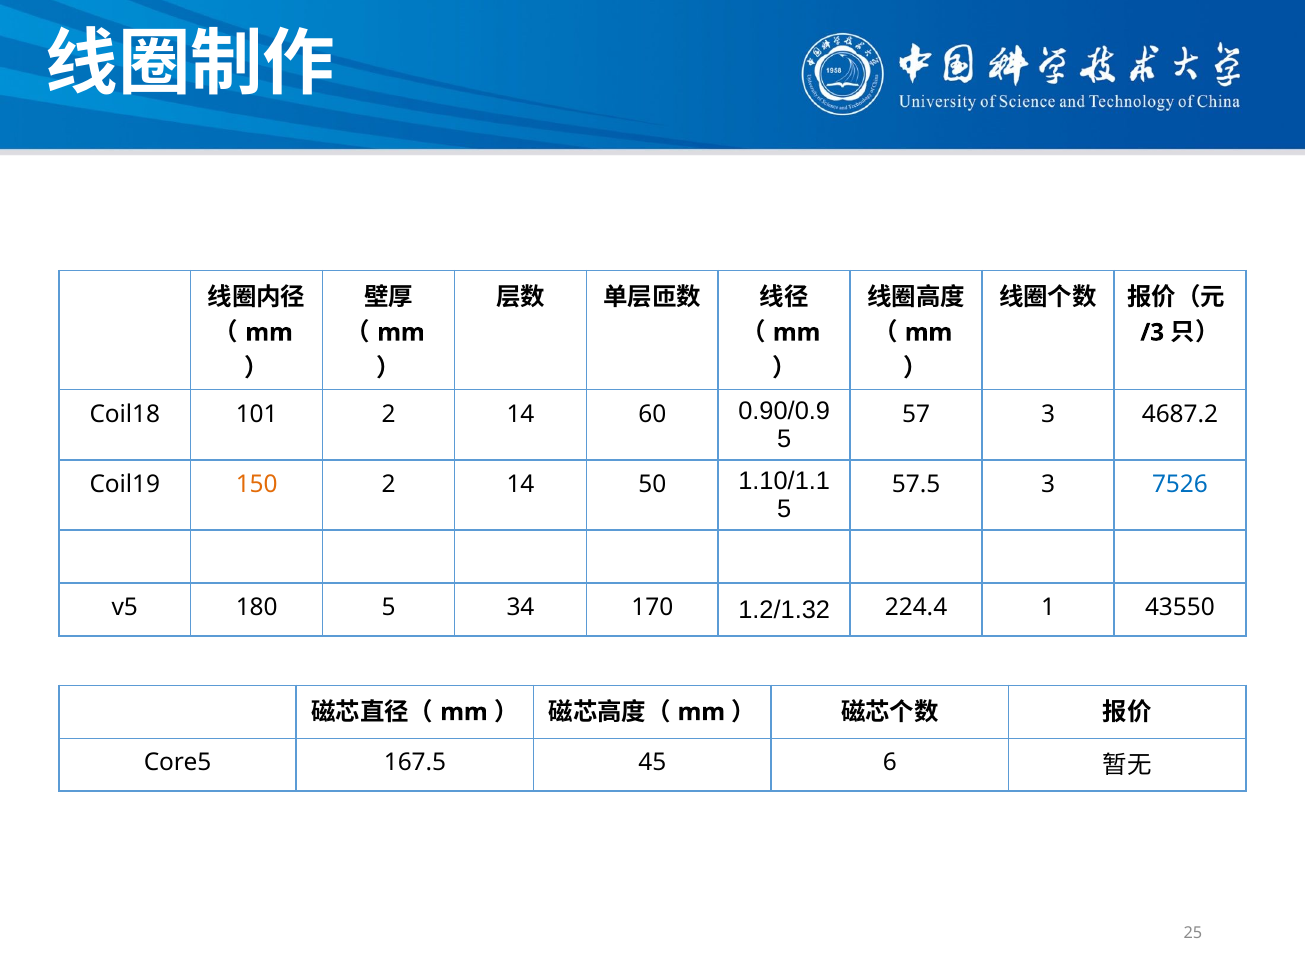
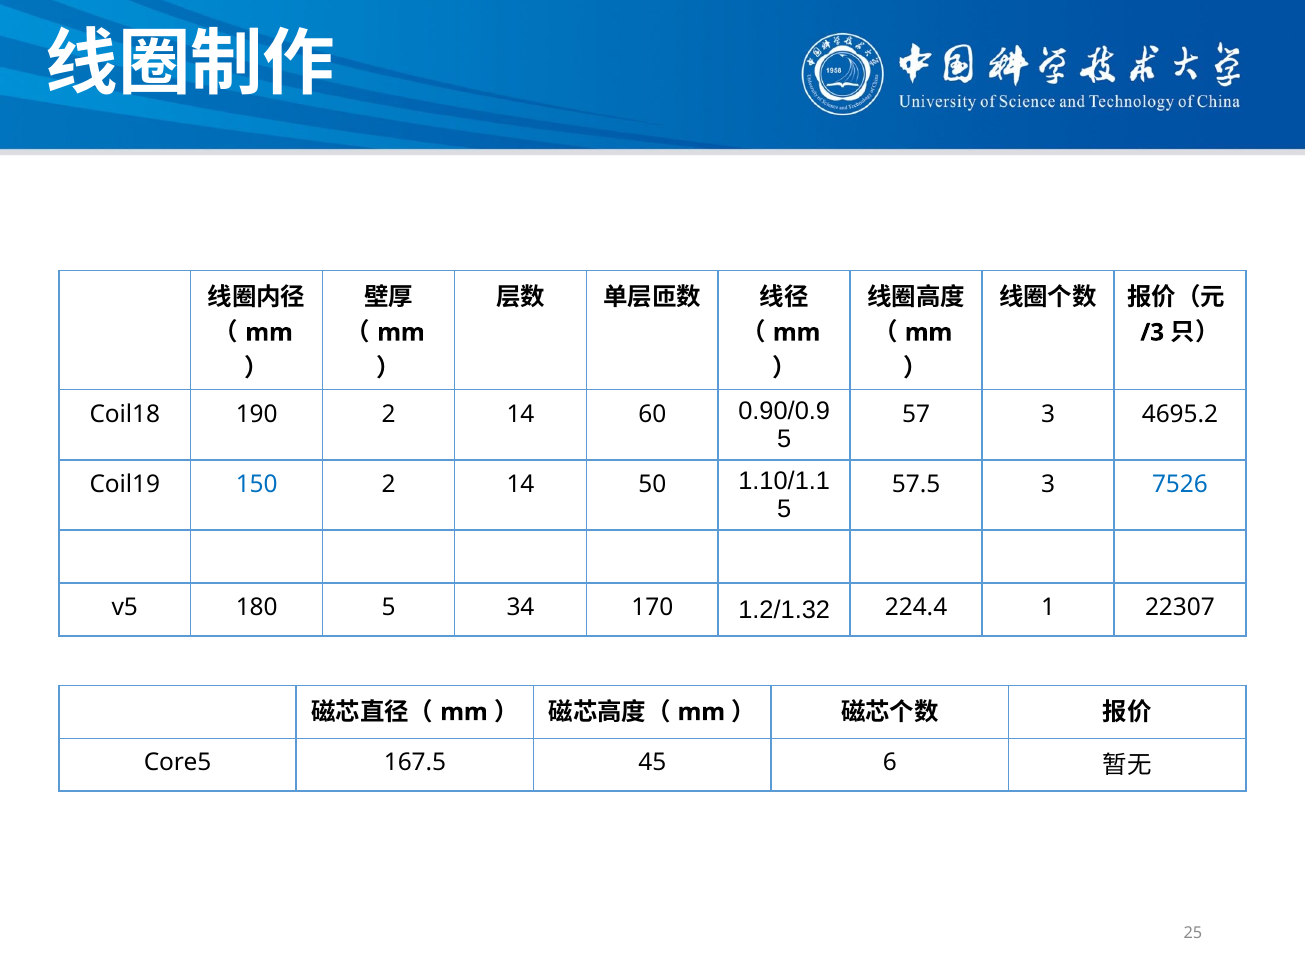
101: 101 -> 190 (257, 414)
4687.2: 4687.2 -> 4695.2 (1180, 414)
150 colour: orange -> blue (257, 484)
43550: 43550 -> 22307 (1180, 607)
